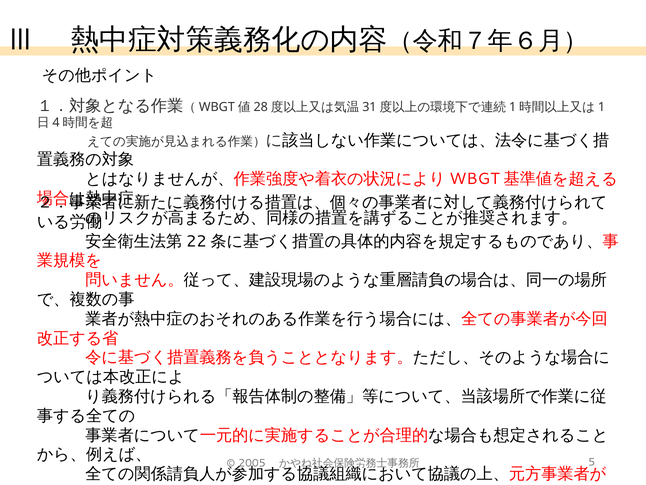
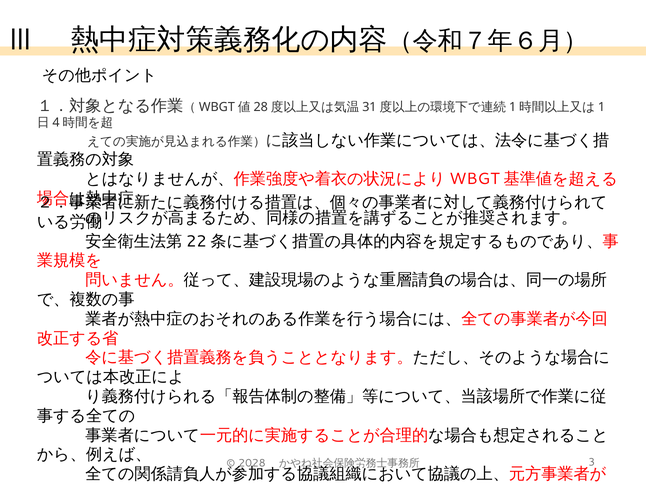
2005: 2005 -> 2028 (252, 463)
5: 5 -> 3 (592, 462)
